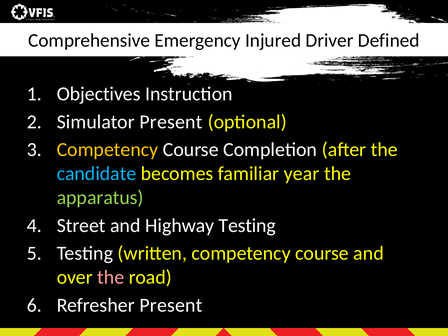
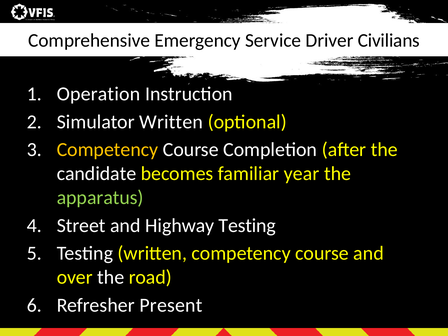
Injured: Injured -> Service (273, 41)
Defined: Defined -> Civilians (389, 41)
Objectives: Objectives -> Operation (99, 94)
Simulator Present: Present -> Written (171, 122)
candidate colour: light blue -> white (96, 174)
the colour: pink -> white (111, 277)
